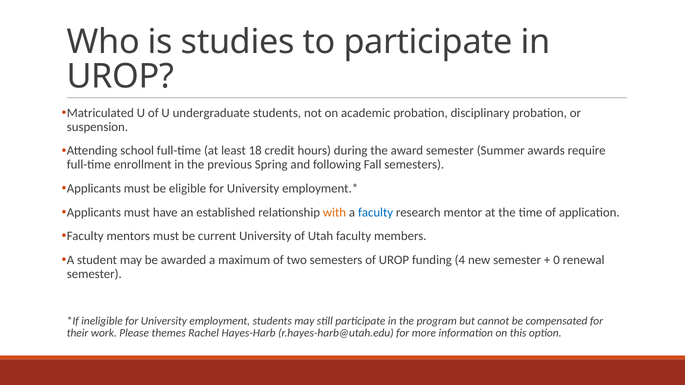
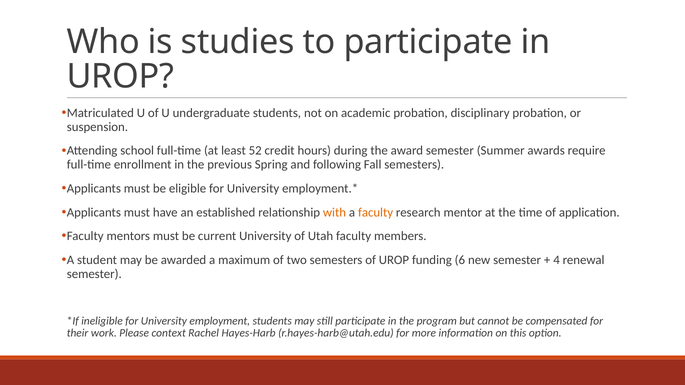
18: 18 -> 52 (255, 151)
faculty colour: blue -> orange (376, 212)
4: 4 -> 6 (460, 260)
0: 0 -> 4 (557, 260)
themes: themes -> context (169, 333)
